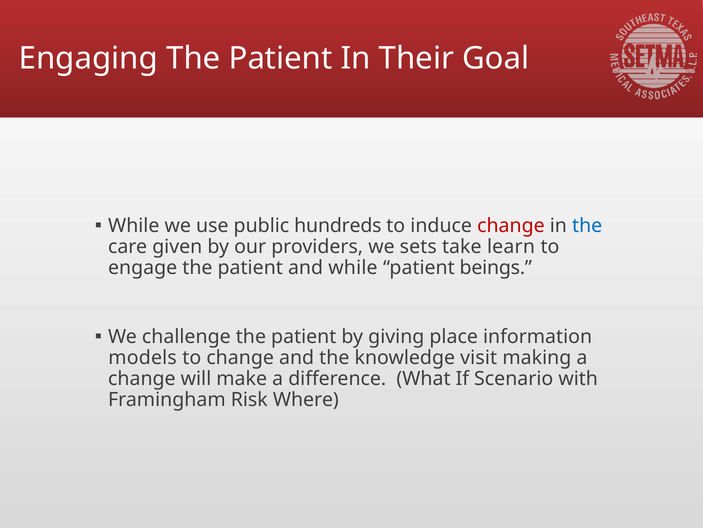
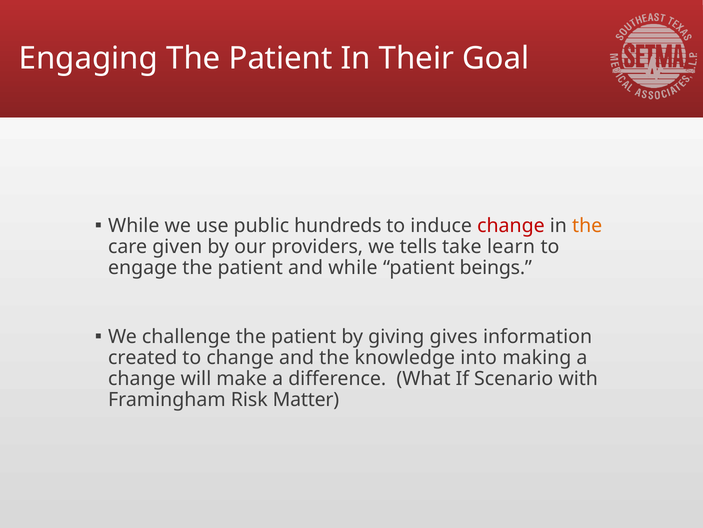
the colour: blue -> orange (587, 225)
sets: sets -> tells (418, 247)
place: place -> gives (454, 336)
models: models -> created (143, 357)
visit: visit -> into (479, 357)
Where: Where -> Matter (306, 399)
